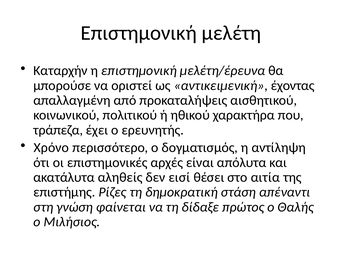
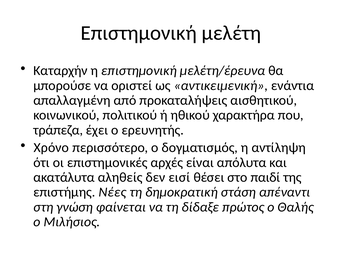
έχοντας: έχοντας -> ενάντια (293, 86)
αιτία: αιτία -> παιδί (265, 178)
Ρίζες: Ρίζες -> Νέες (112, 193)
